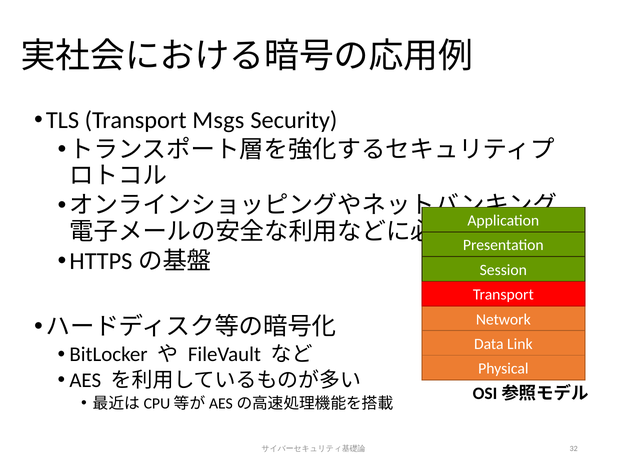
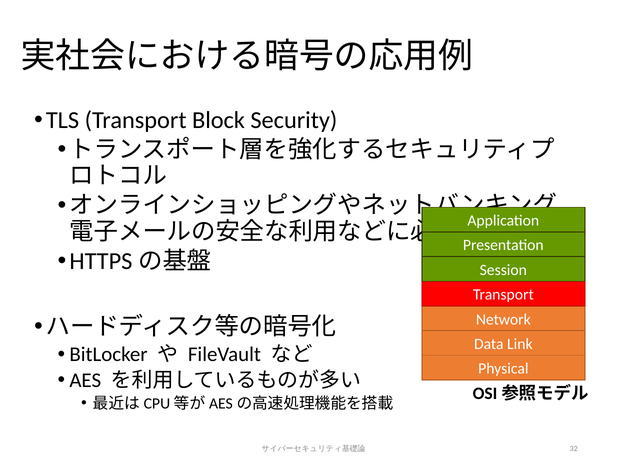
Msgs: Msgs -> Block (219, 120)
